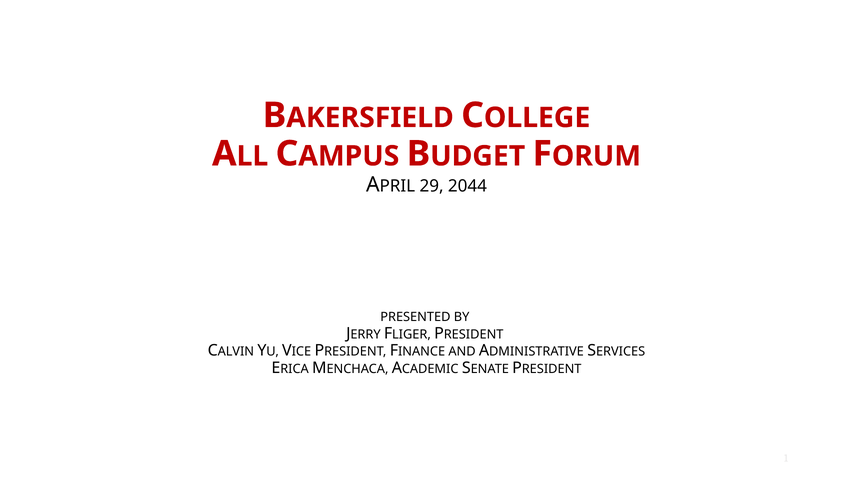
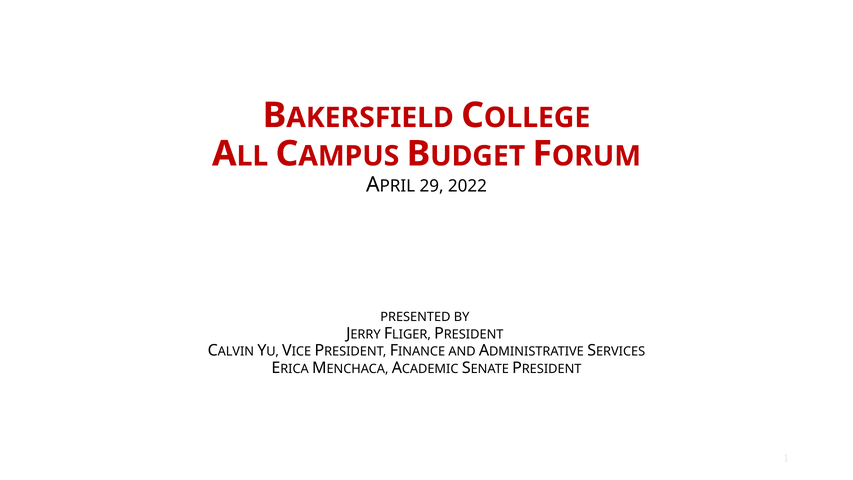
2044: 2044 -> 2022 (467, 186)
